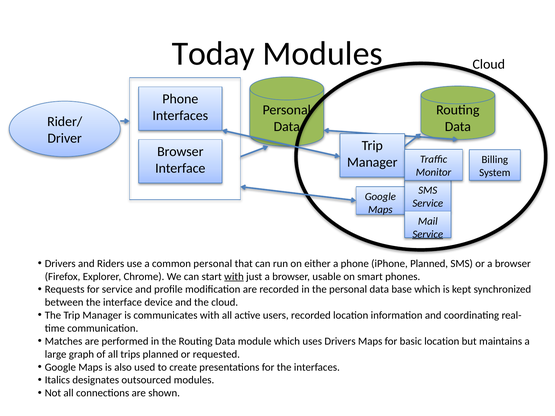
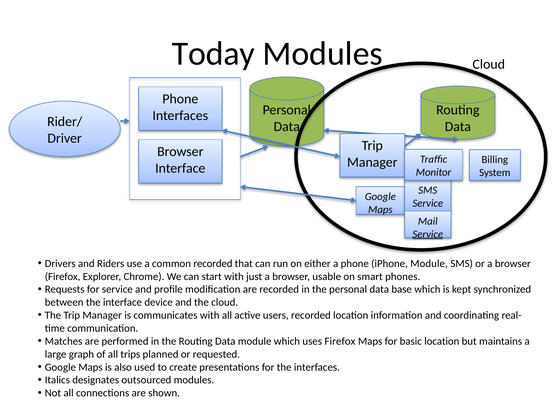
common personal: personal -> recorded (213, 264)
iPhone Planned: Planned -> Module (429, 264)
with underline: present -> none (234, 277)
uses Drivers: Drivers -> Firefox (340, 341)
